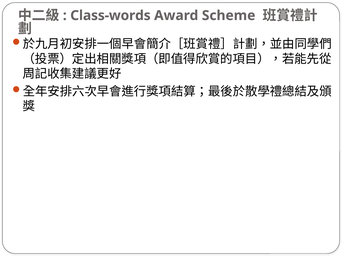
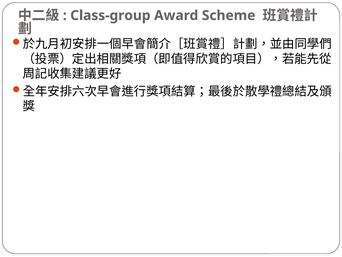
Class-words: Class-words -> Class-group (110, 15)
